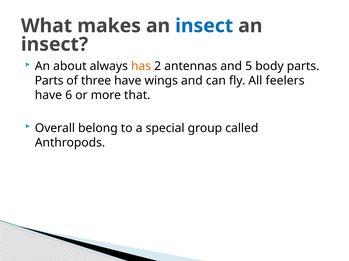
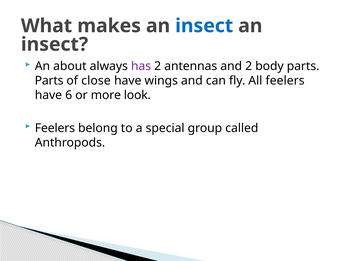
has colour: orange -> purple (141, 66)
and 5: 5 -> 2 (249, 66)
three: three -> close (96, 81)
that: that -> look (137, 95)
Overall: Overall -> Feelers (55, 128)
